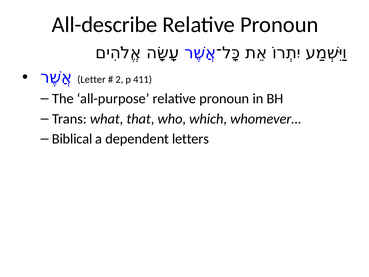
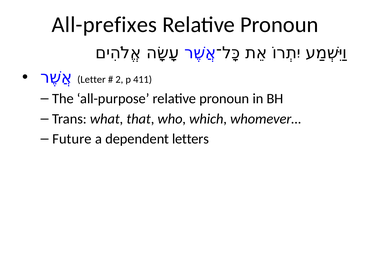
All-describe: All-describe -> All-prefixes (104, 25)
Biblical: Biblical -> Future (72, 139)
